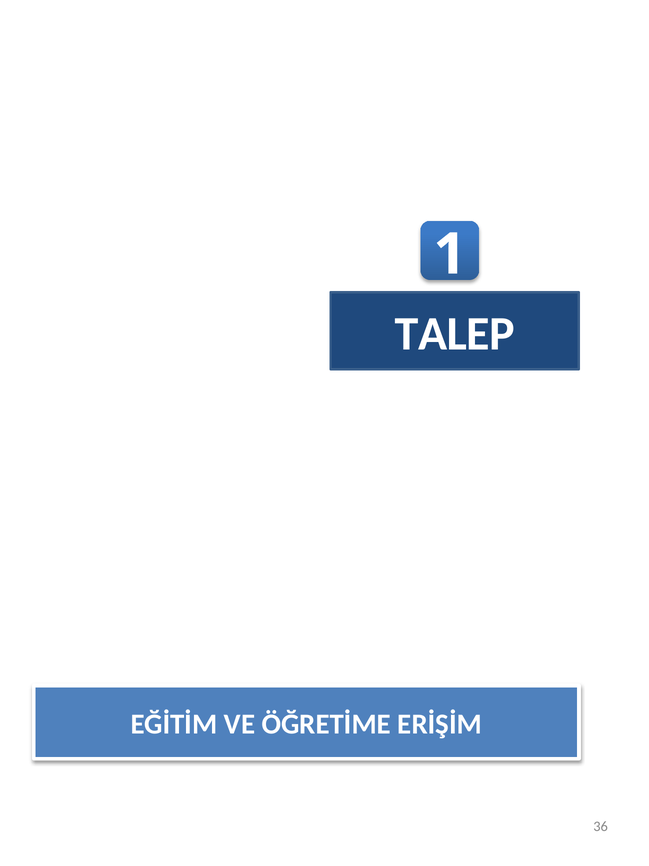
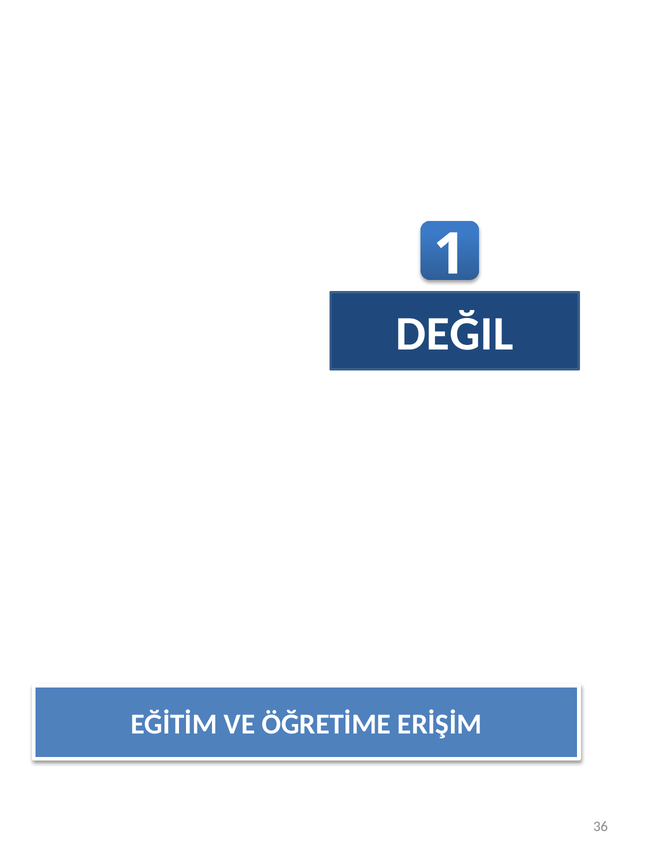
TALEP: TALEP -> DEĞIL (455, 334)
